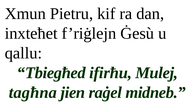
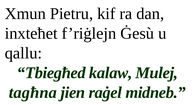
ifirħu: ifirħu -> kalaw (111, 73)
